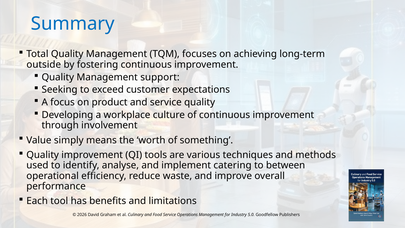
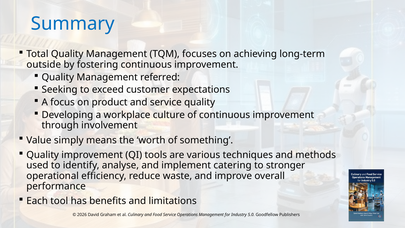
support: support -> referred (160, 77)
between: between -> stronger (286, 165)
